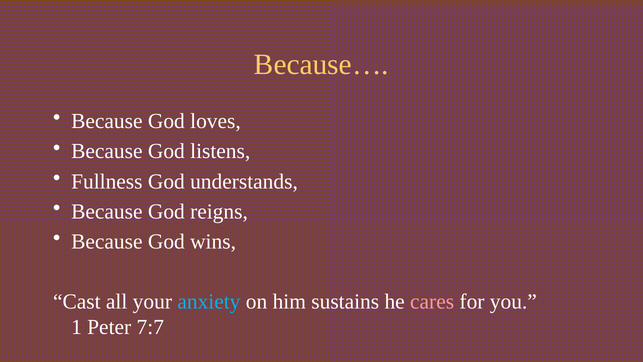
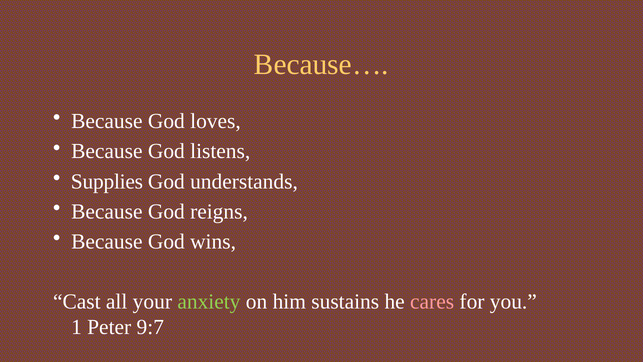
Fullness: Fullness -> Supplies (107, 181)
anxiety colour: light blue -> light green (209, 301)
7:7: 7:7 -> 9:7 (150, 327)
